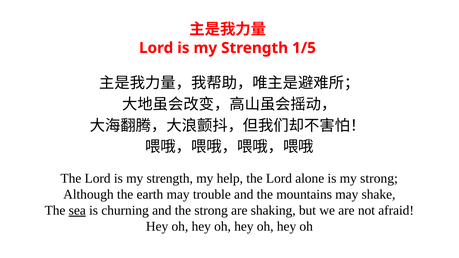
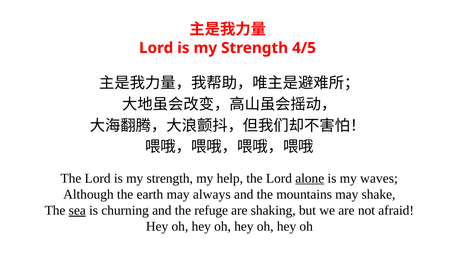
1/5: 1/5 -> 4/5 (304, 48)
alone underline: none -> present (310, 178)
my strong: strong -> waves (379, 178)
trouble: trouble -> always (212, 194)
the strong: strong -> refuge (211, 211)
